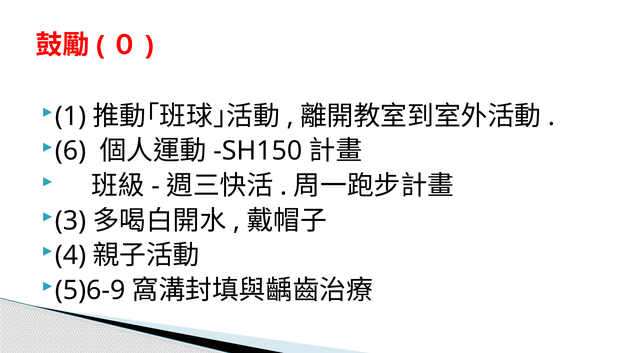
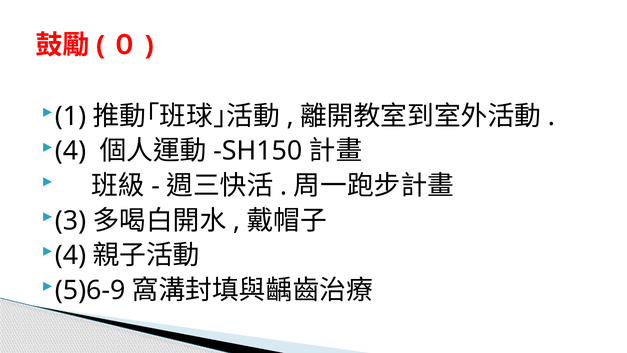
6: 6 -> 4 (70, 151)
